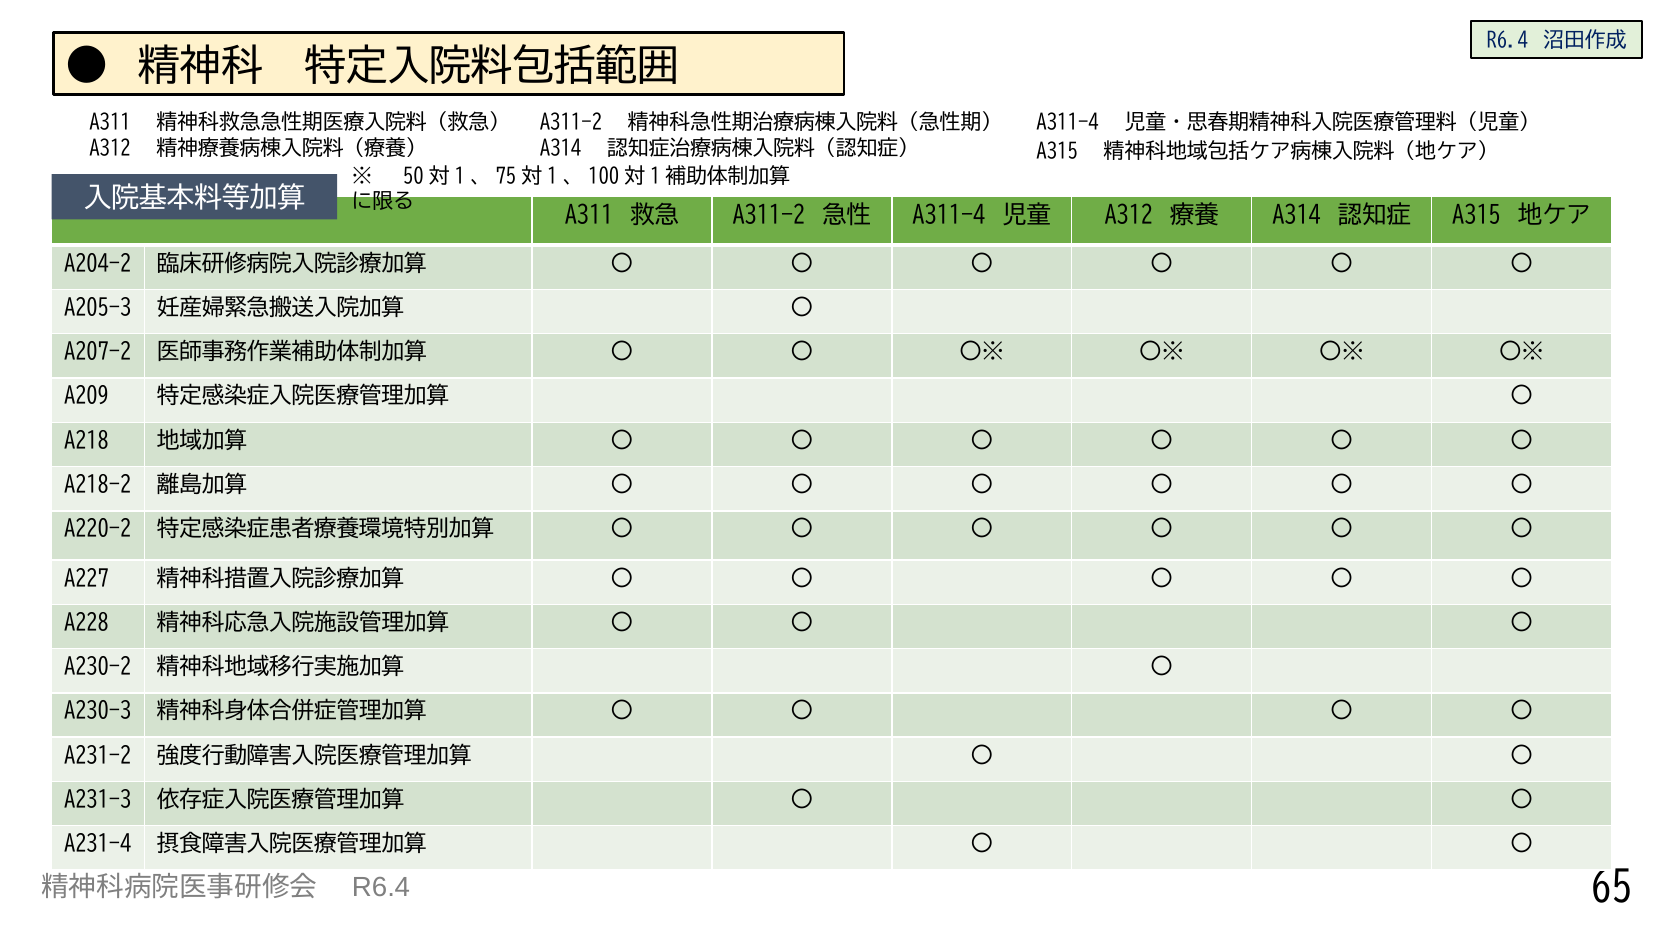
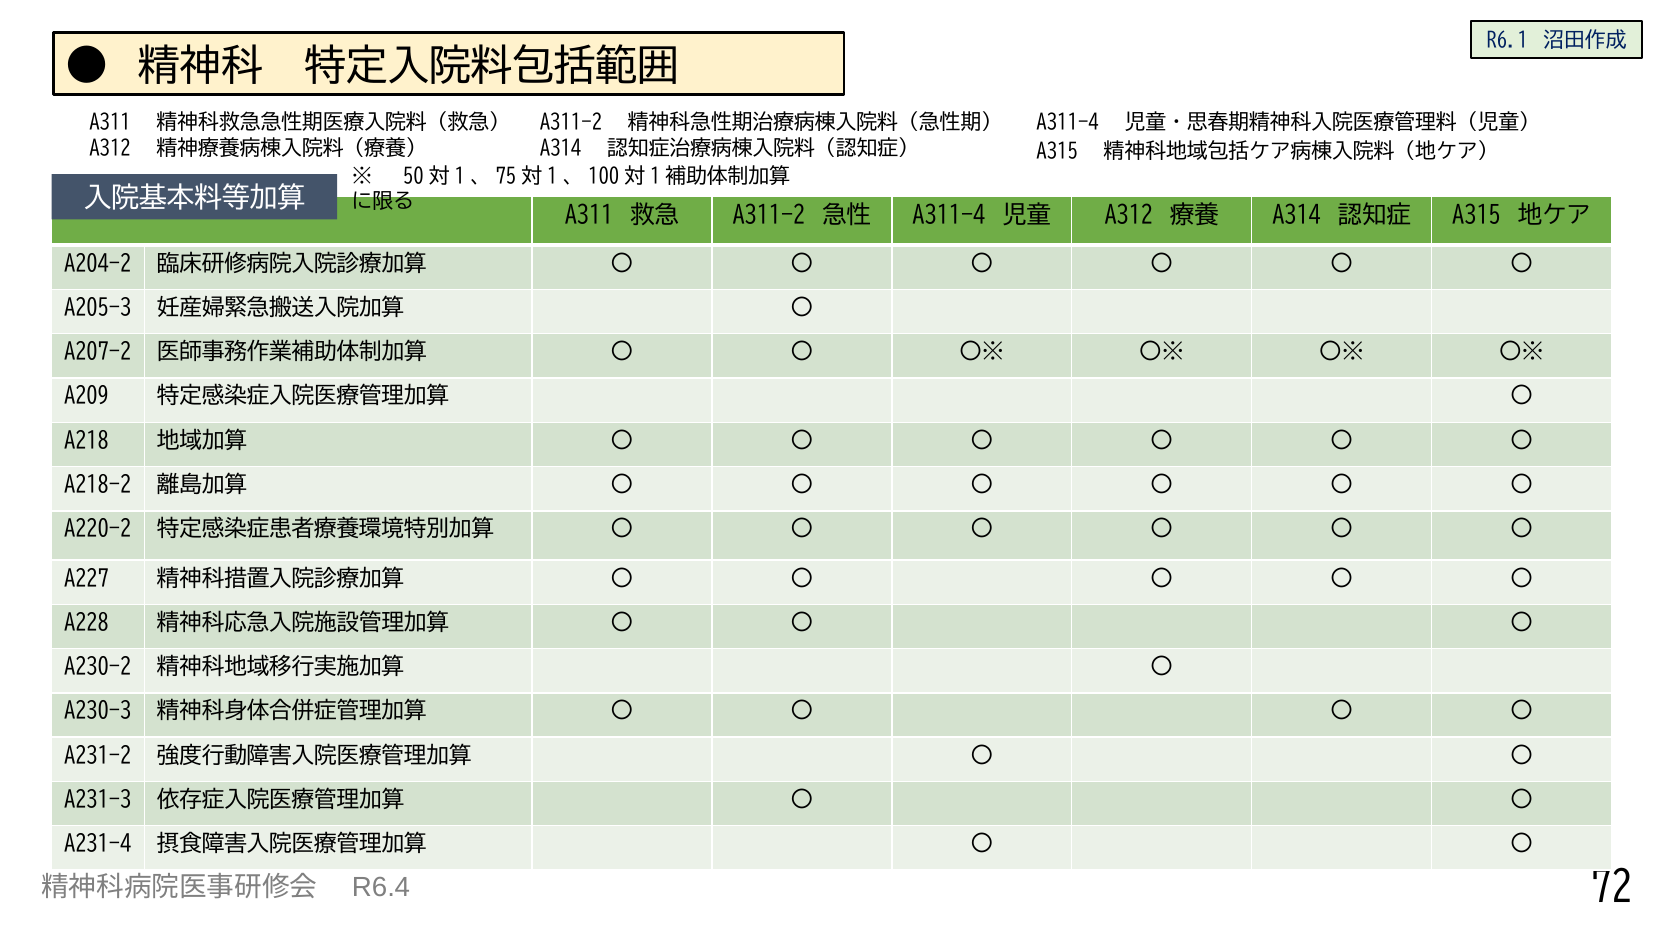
R6.4: R6.4 -> R6.1 (1507, 41)
65: 65 -> 72 (1612, 888)
